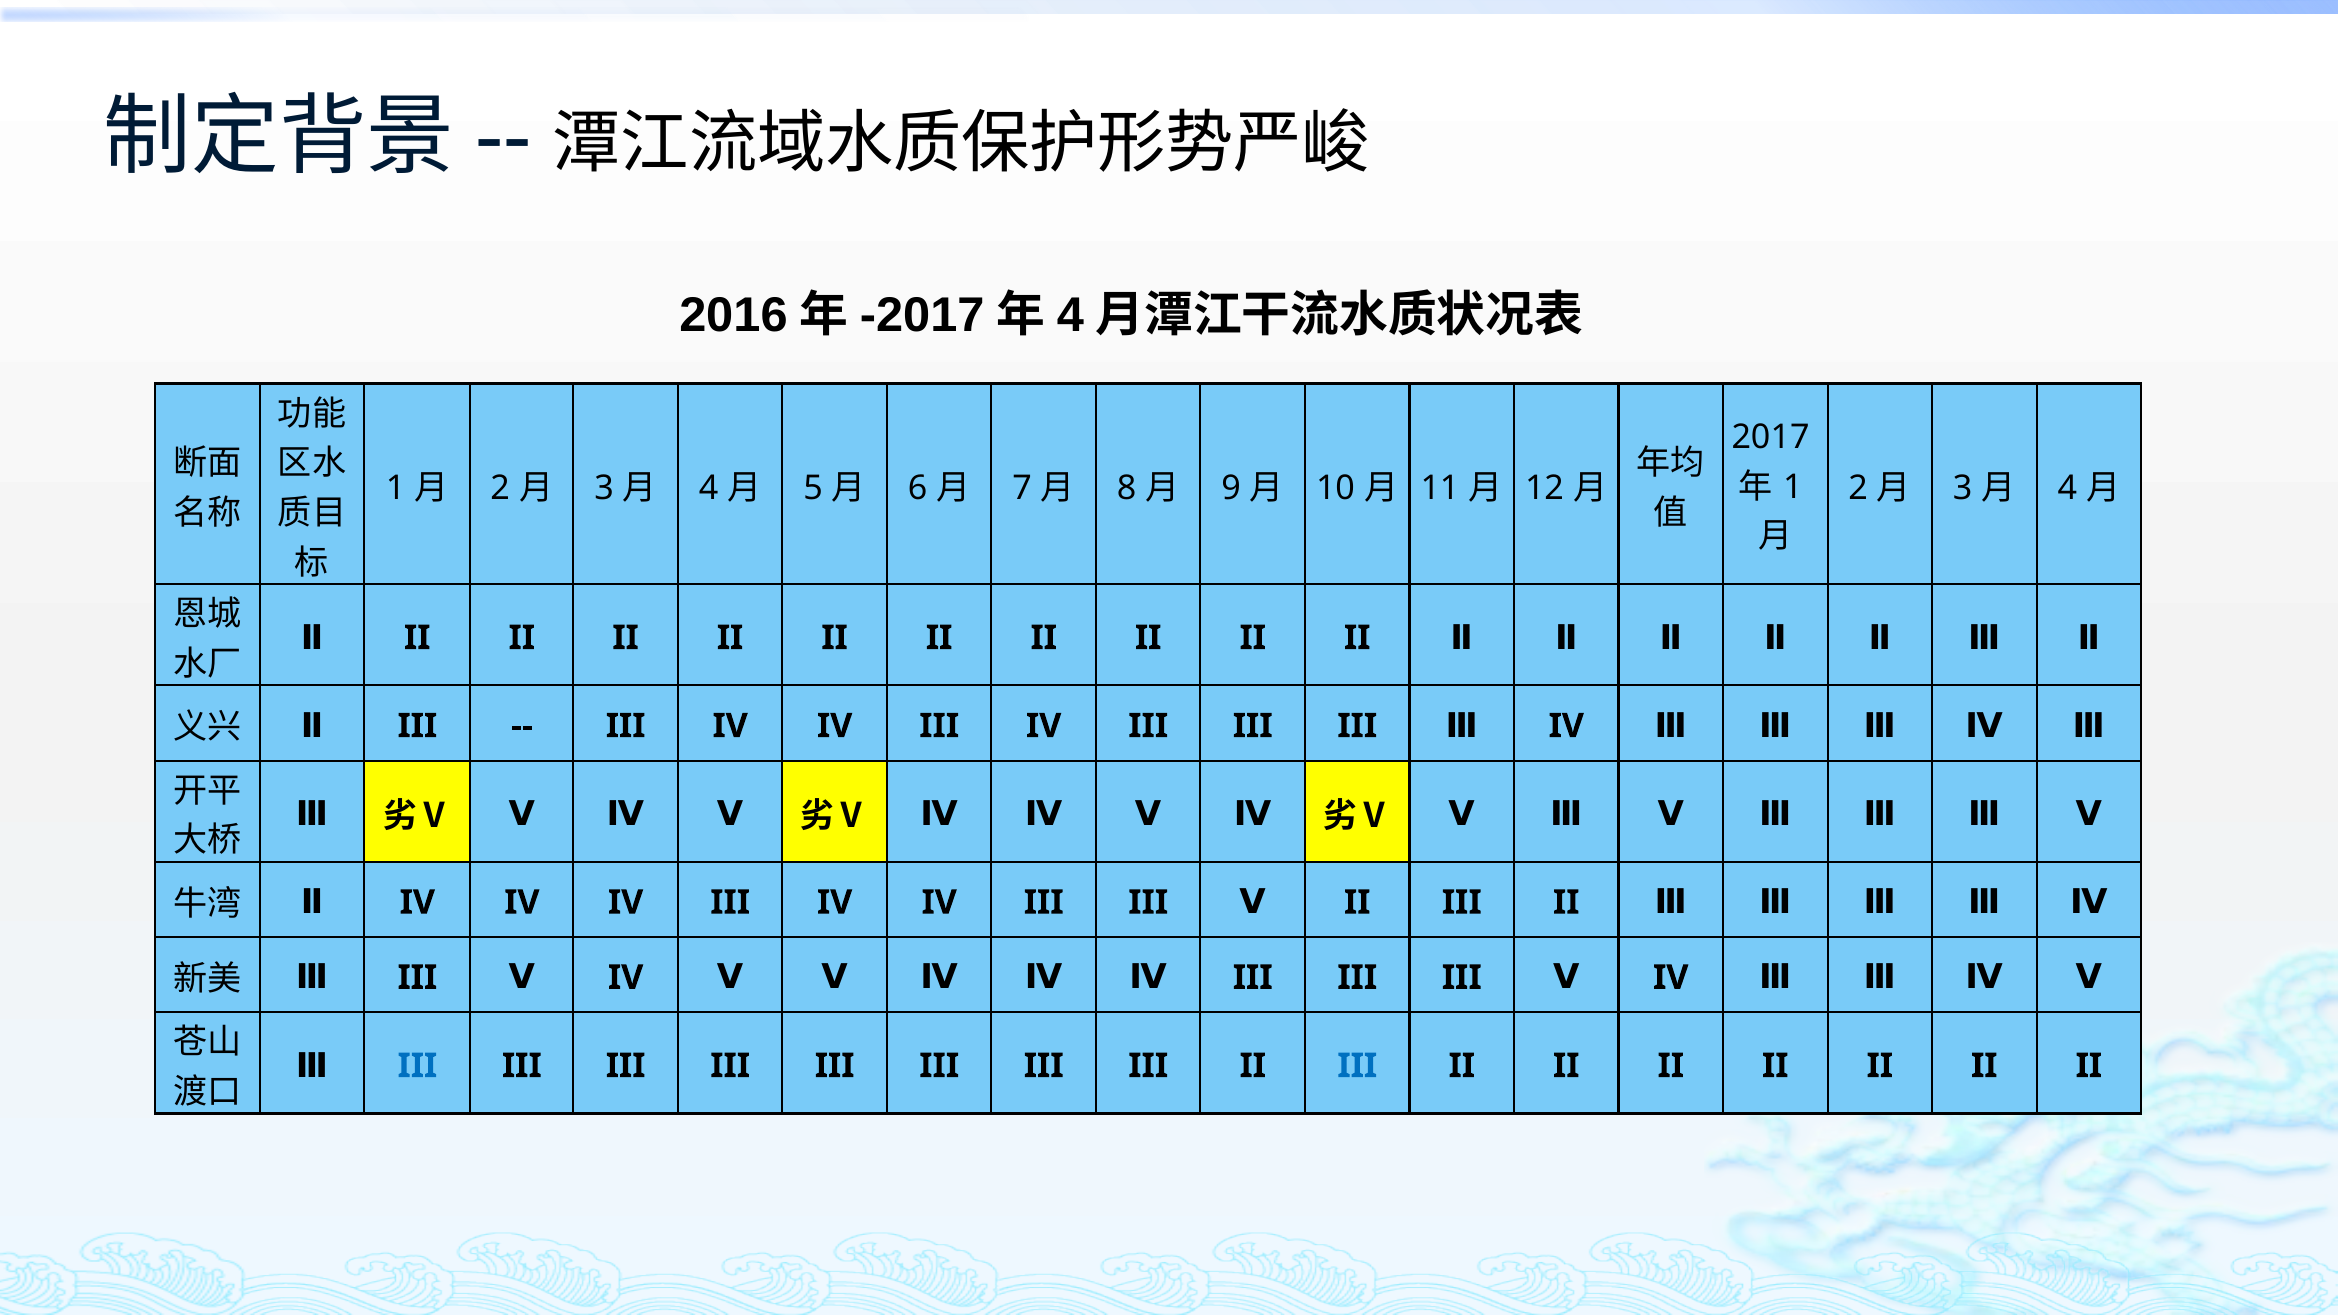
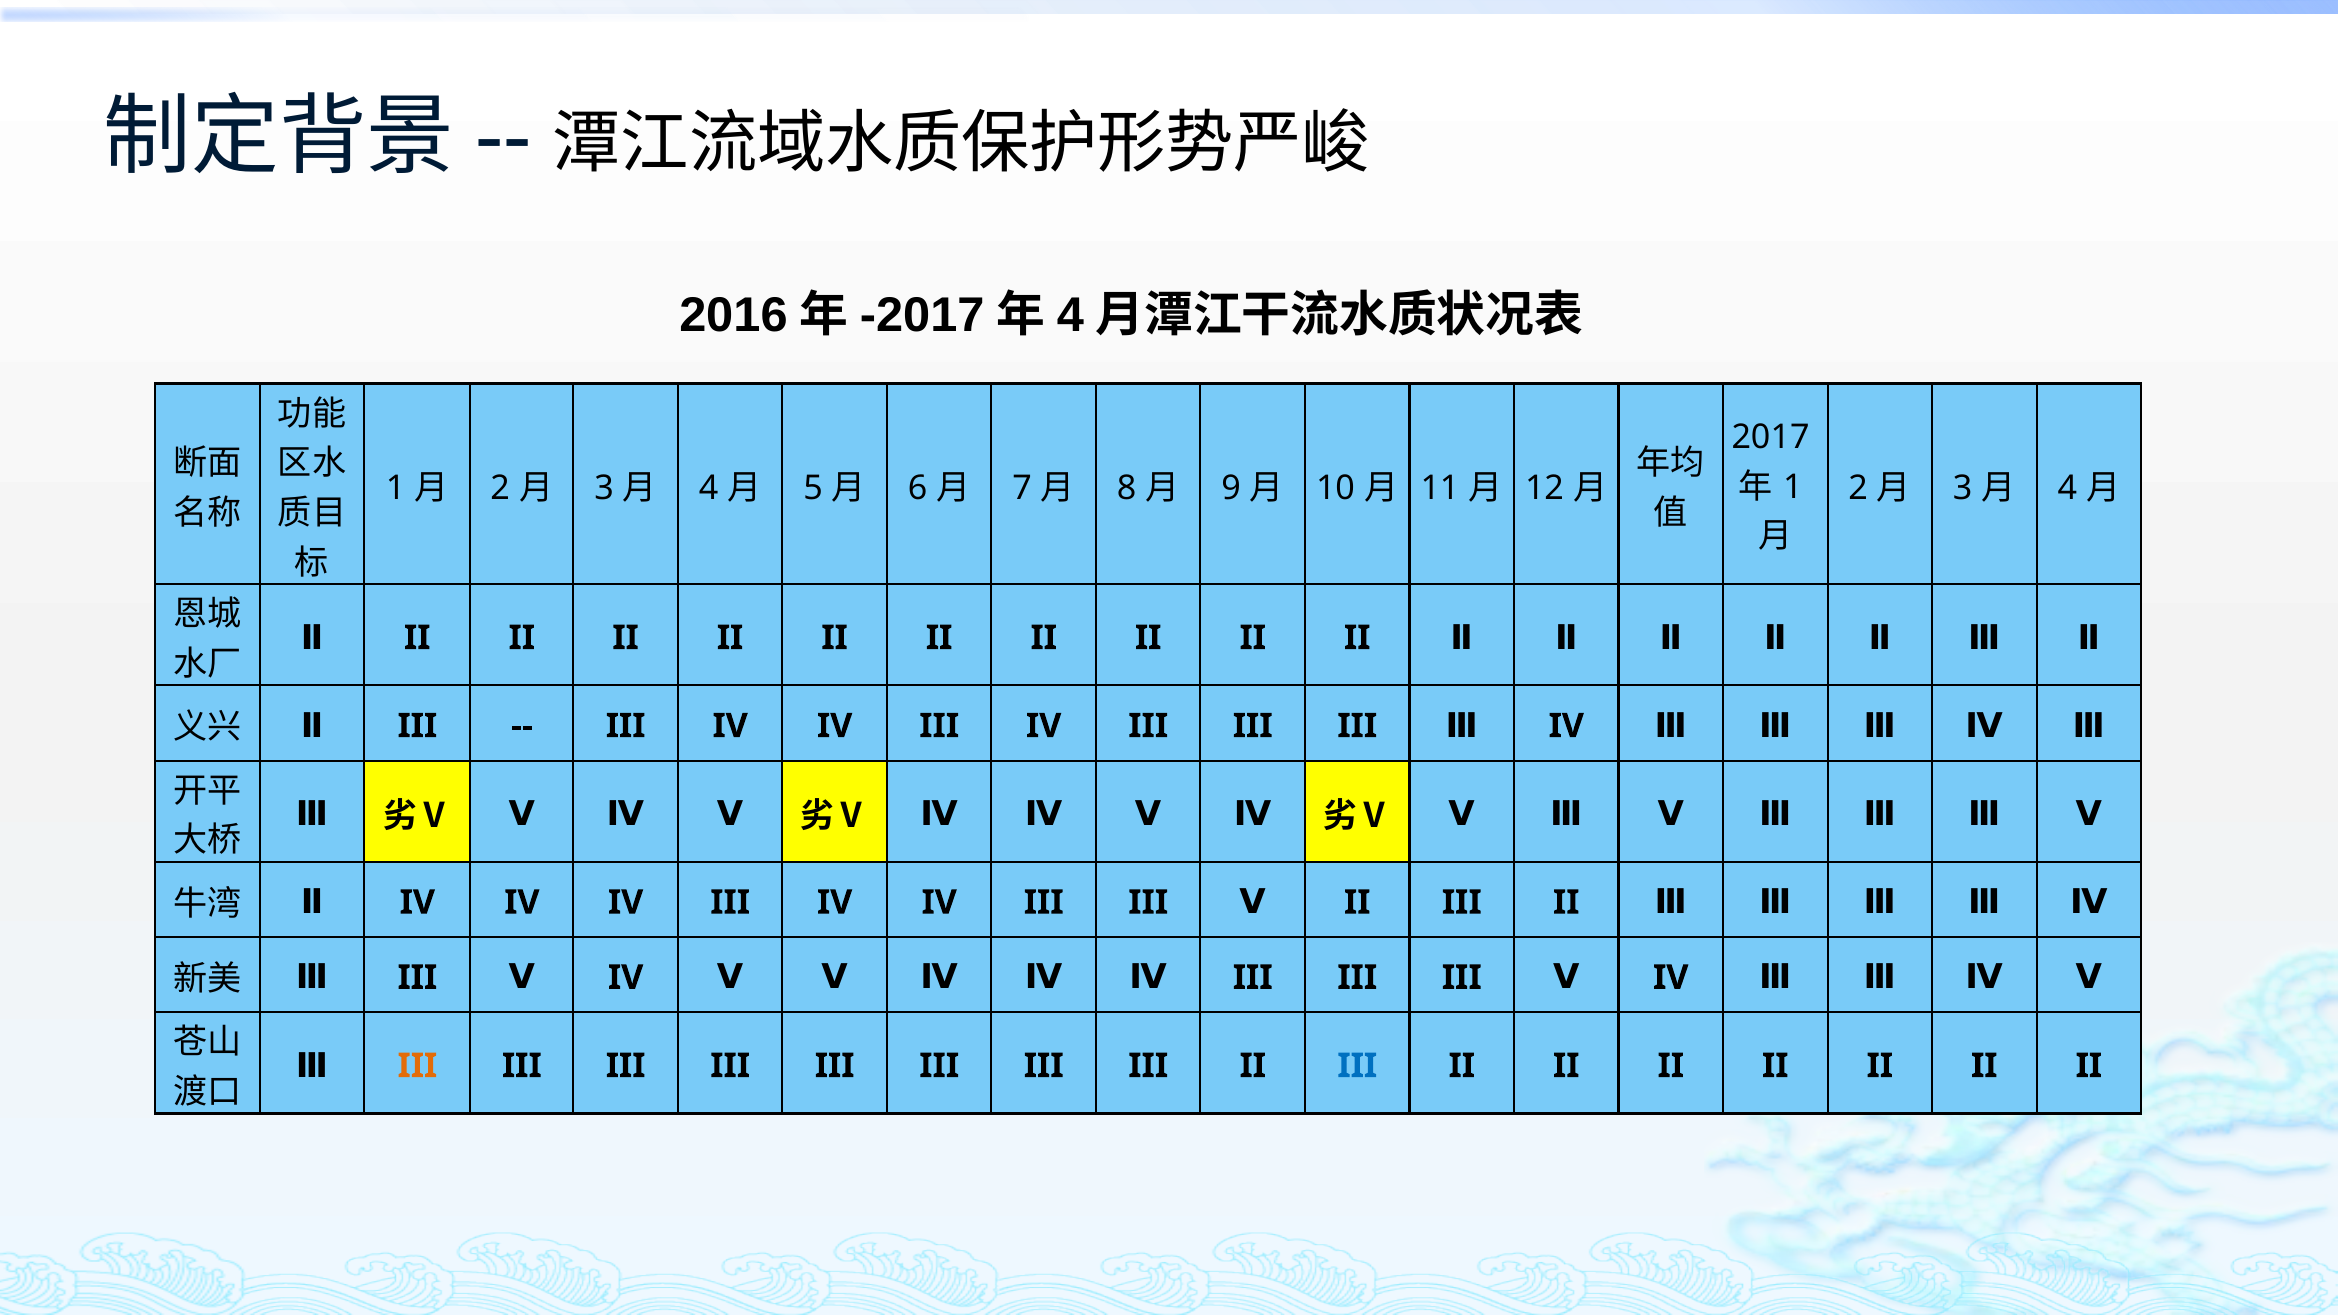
III colour: blue -> orange (417, 1066)
